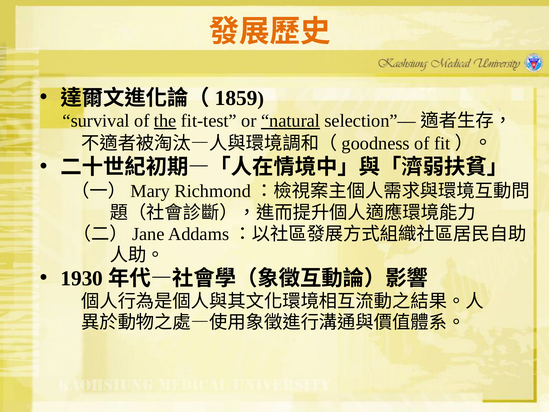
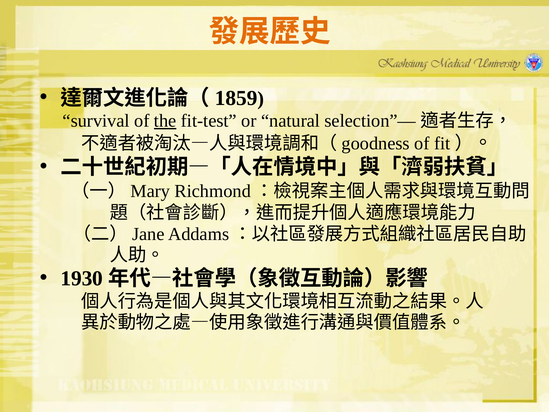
natural underline: present -> none (291, 121)
